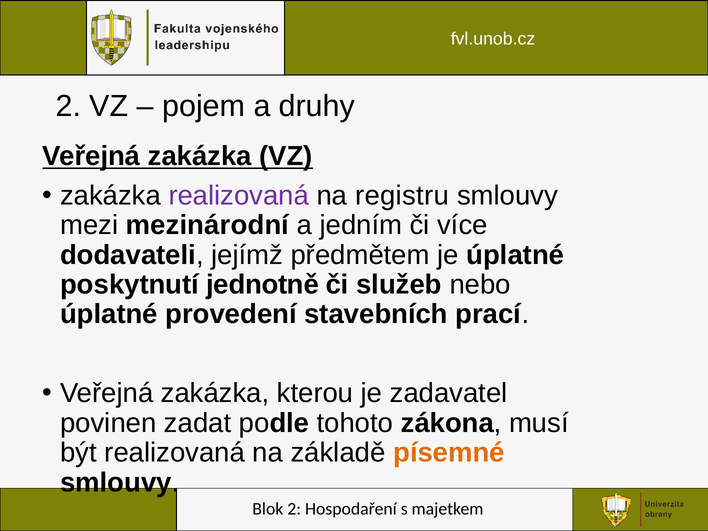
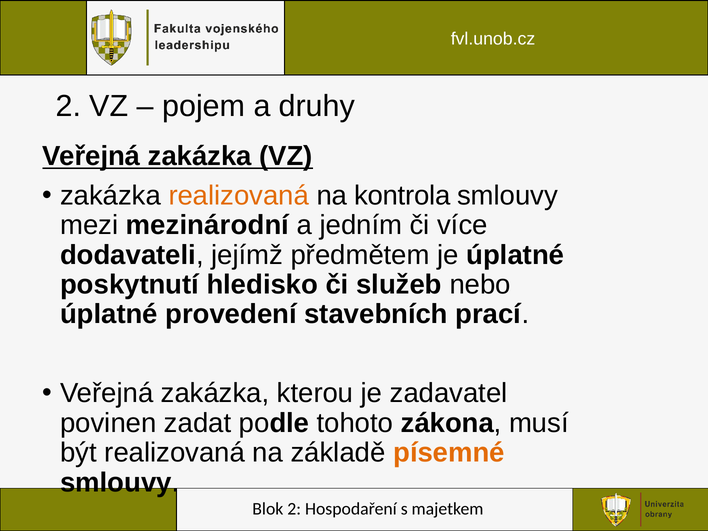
realizovaná colour: purple -> orange (239, 196)
registru: registru -> kontrola (402, 196)
jednotně: jednotně -> hledisko (262, 285)
